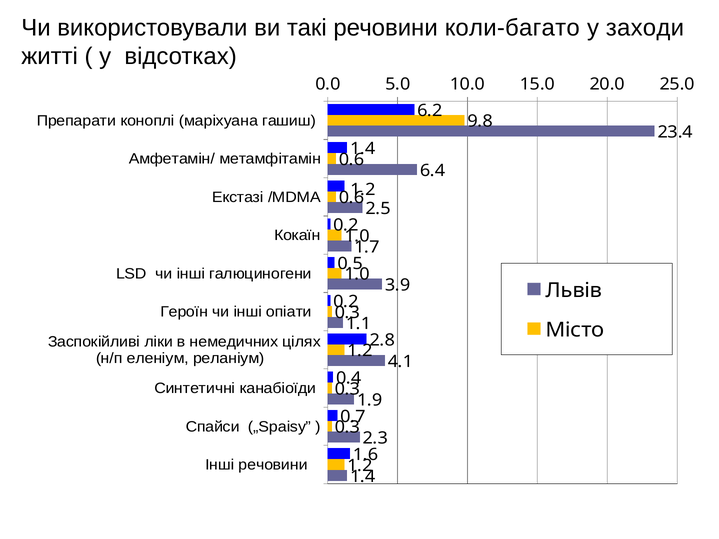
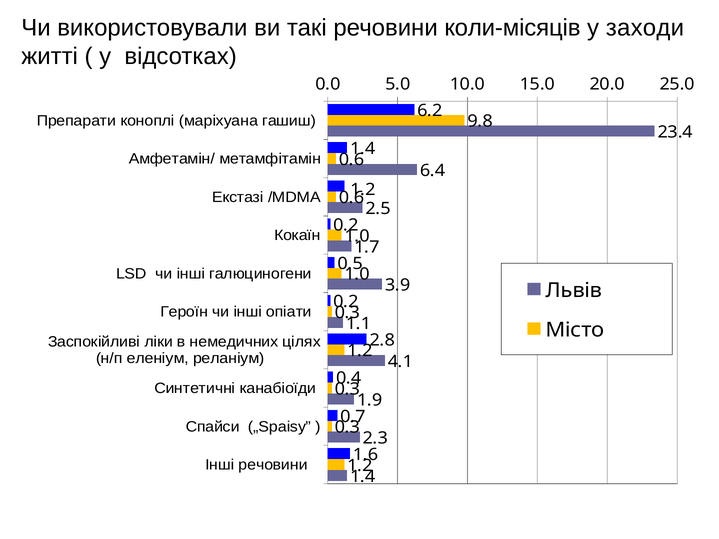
коли-багато: коли-багато -> коли-місяців (512, 28)
